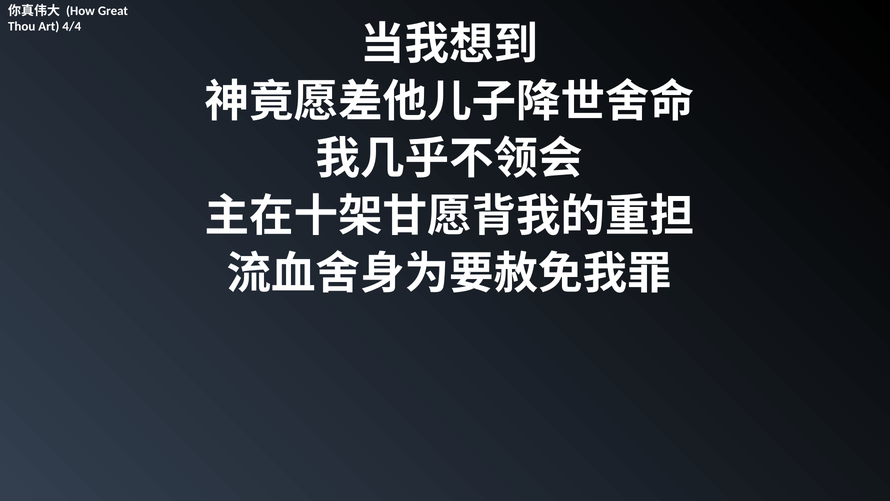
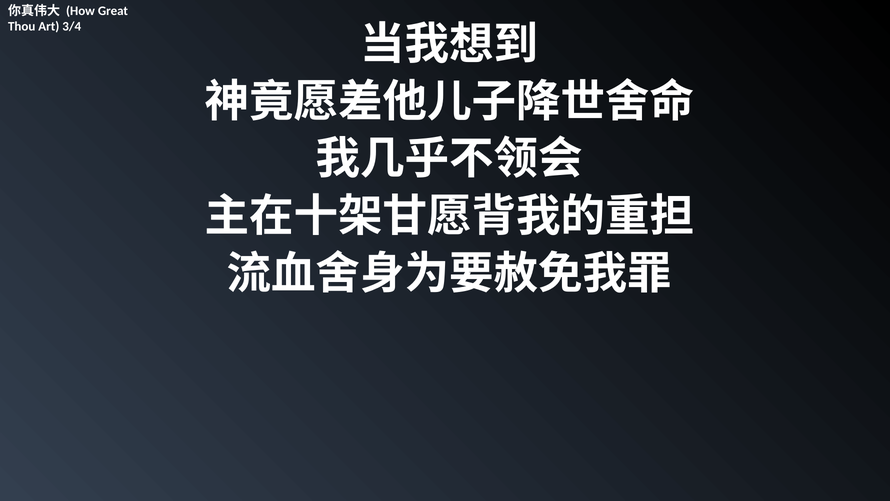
4/4: 4/4 -> 3/4 (72, 26)
